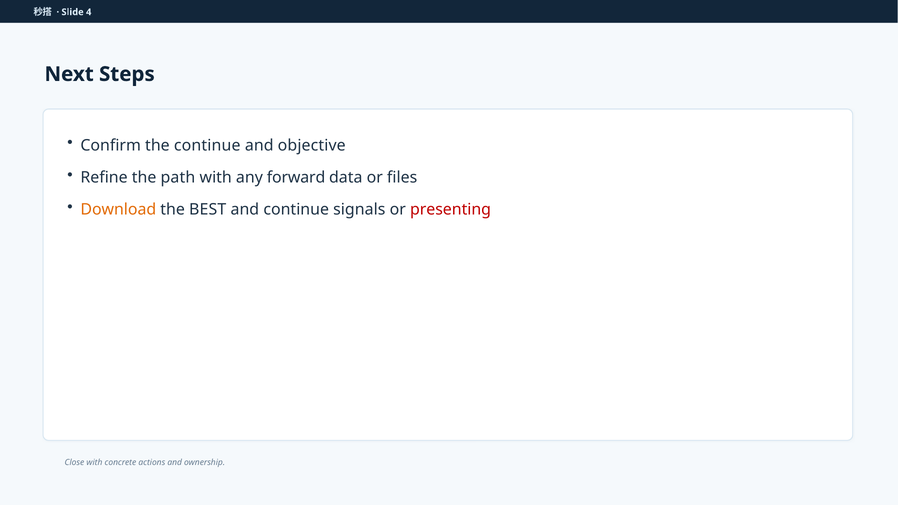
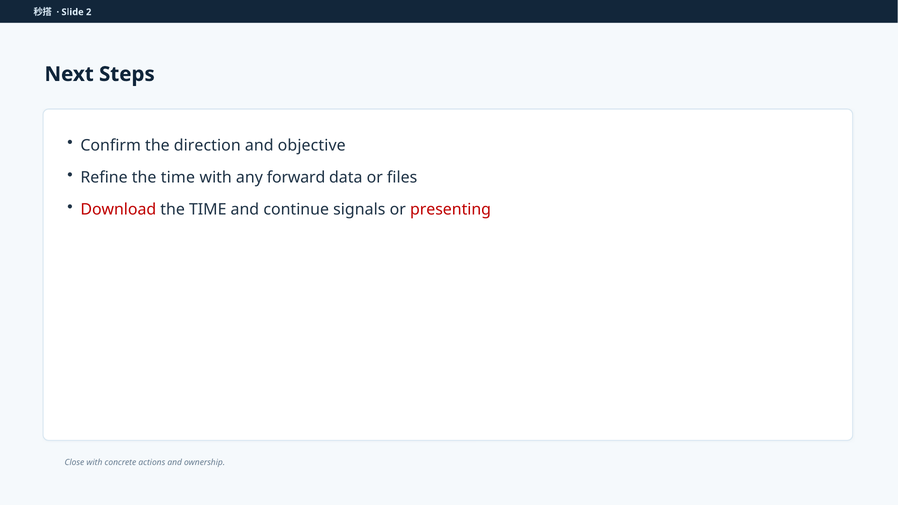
4: 4 -> 2 (89, 12)
the continue: continue -> direction (207, 145)
Refine the path: path -> time (178, 178)
Download colour: orange -> red (118, 210)
BEST: BEST -> TIME (208, 210)
